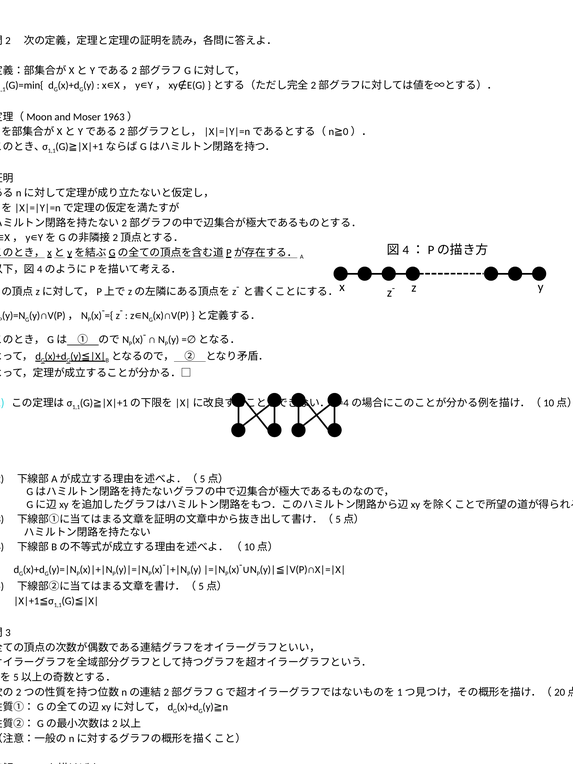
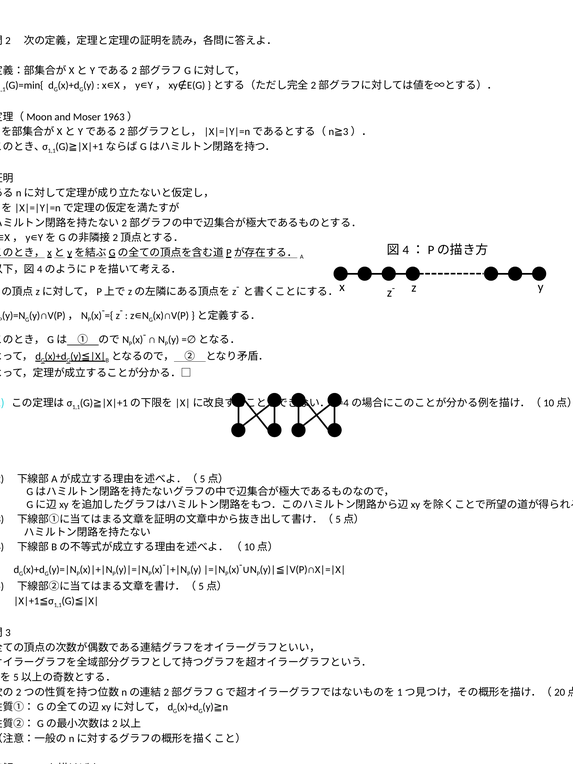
0: 0 -> 3 (346, 132)
